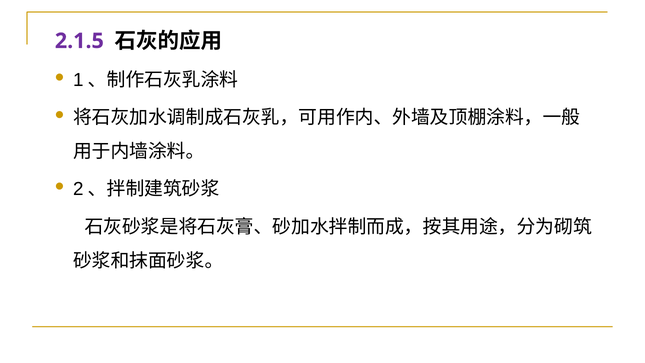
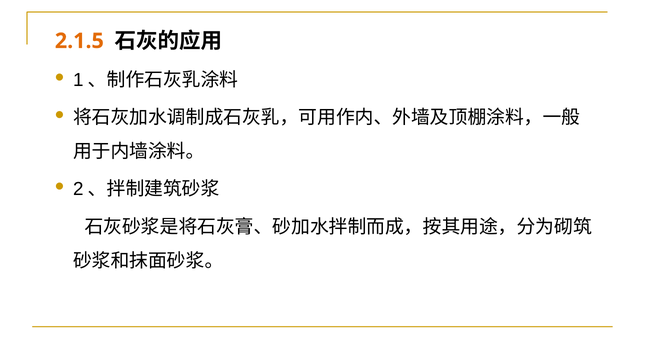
2.1.5 colour: purple -> orange (79, 41)
